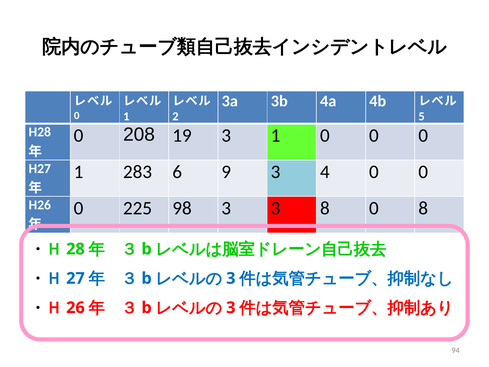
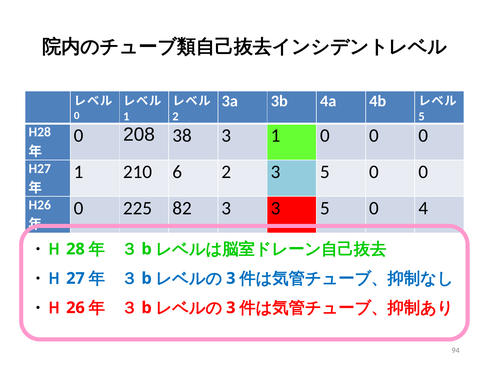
19: 19 -> 38 (182, 135)
283: 283 -> 210 (138, 172)
6 9: 9 -> 2 (226, 172)
4: 4 -> 5 (325, 172)
98: 98 -> 82 (182, 208)
3 3 8: 8 -> 5 (325, 208)
0 8: 8 -> 4 (423, 208)
